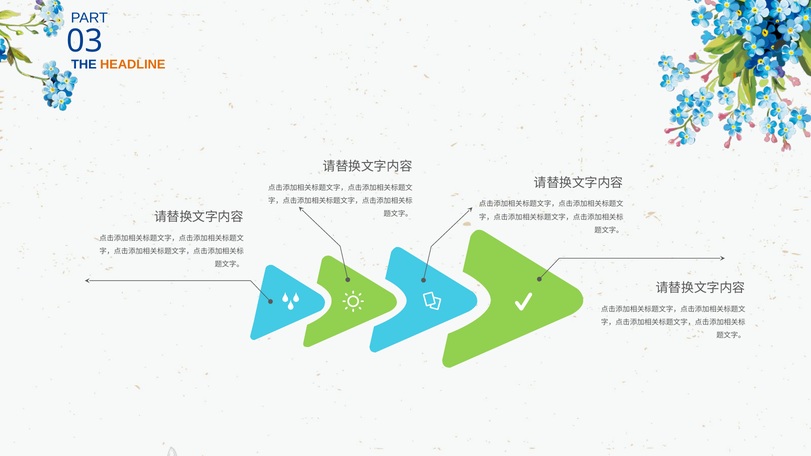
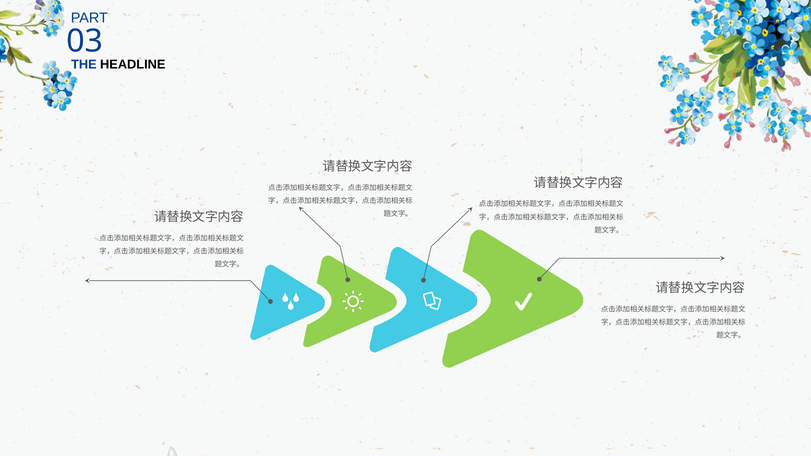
HEADLINE colour: orange -> black (133, 65)
